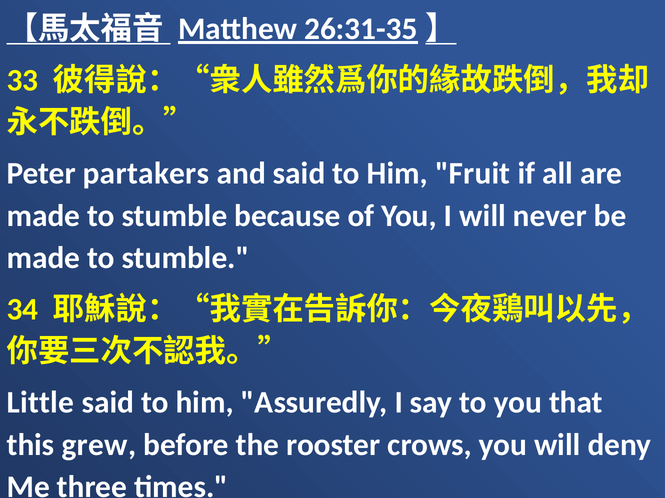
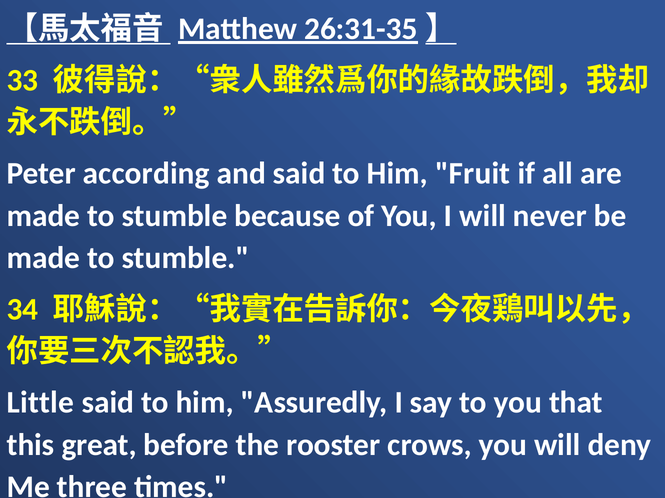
partakers: partakers -> according (146, 174)
grew: grew -> great (99, 445)
